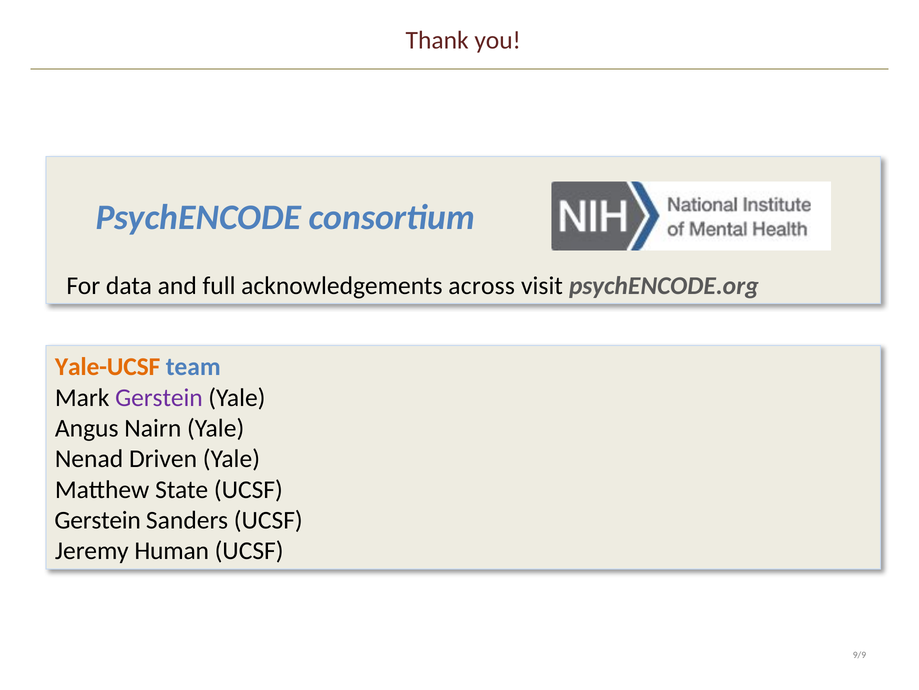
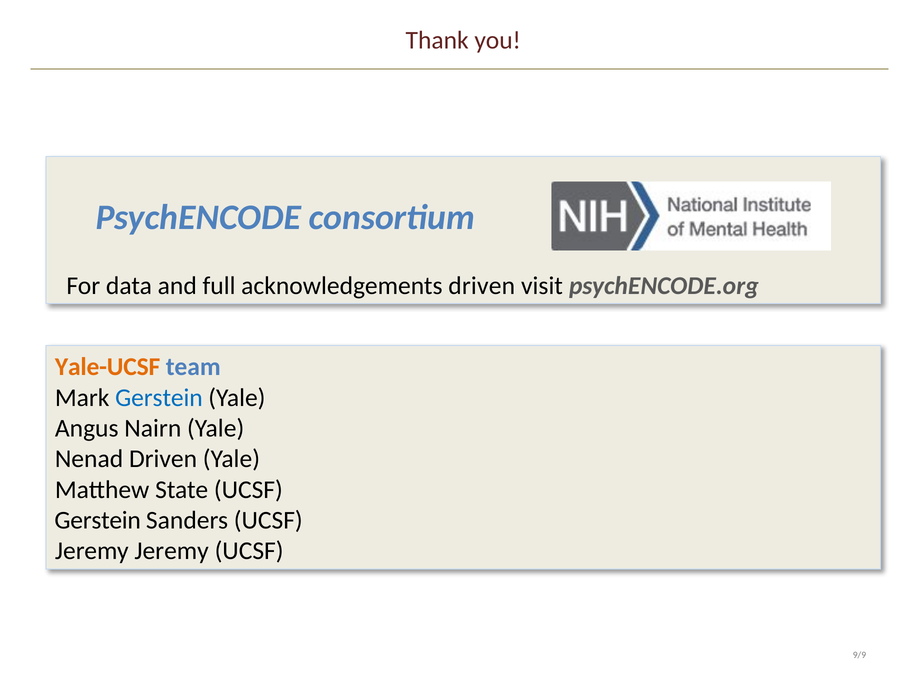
acknowledgements across: across -> driven (482, 285)
Gerstein colour: purple -> blue (159, 397)
Jeremy Human: Human -> Jeremy (172, 550)
